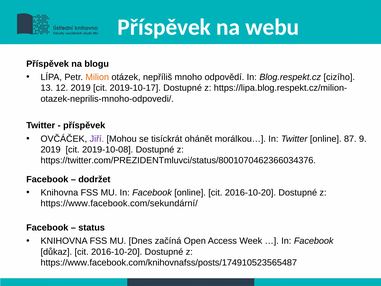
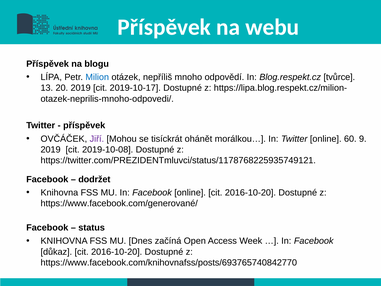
Milion colour: orange -> blue (97, 77)
cizího: cizího -> tvůrce (339, 77)
12: 12 -> 20 (62, 88)
87: 87 -> 60 (350, 139)
https://twitter.com/PREZIDENTmluvci/status/8001070462366034376: https://twitter.com/PREZIDENTmluvci/status/8001070462366034376 -> https://twitter.com/PREZIDENTmluvci/status/1178768225935749121 (178, 160)
https://www.facebook.com/sekundární/: https://www.facebook.com/sekundární/ -> https://www.facebook.com/generované/ (119, 203)
https://www.facebook.com/knihovnafss/posts/174910523565487: https://www.facebook.com/knihovnafss/posts/174910523565487 -> https://www.facebook.com/knihovnafss/posts/693765740842770 (169, 262)
